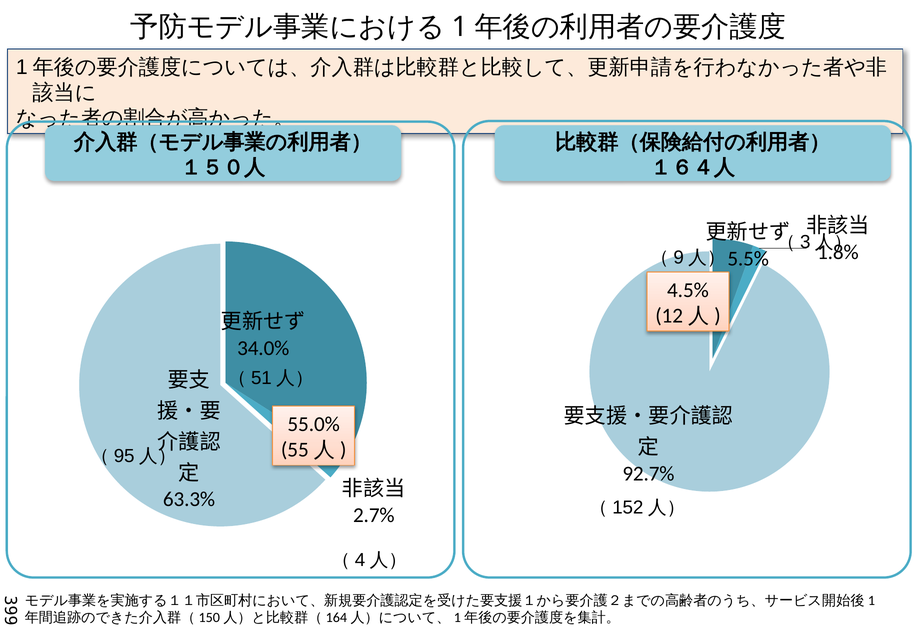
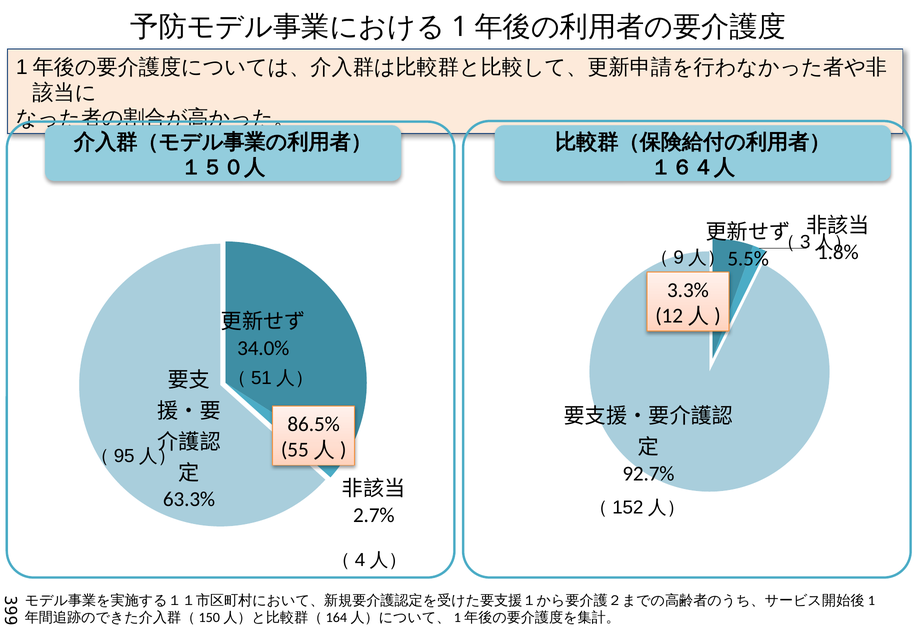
4.5%: 4.5% -> 3.3% (688, 290)
55.0%: 55.0% -> 86.5% (314, 424)
